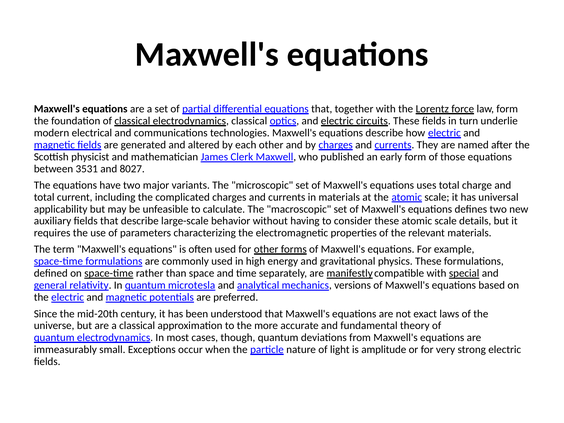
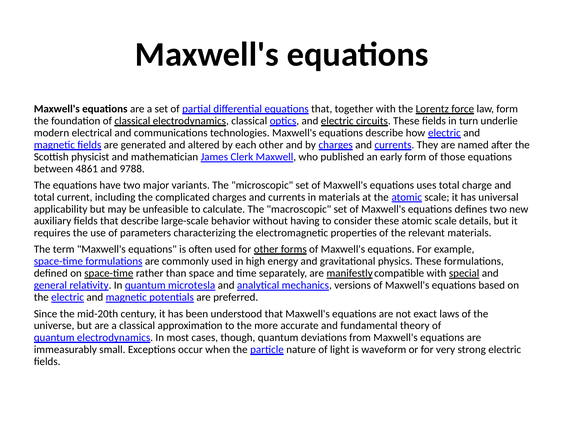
3531: 3531 -> 4861 (87, 169)
8027: 8027 -> 9788 (132, 169)
amplitude: amplitude -> waveform (384, 350)
